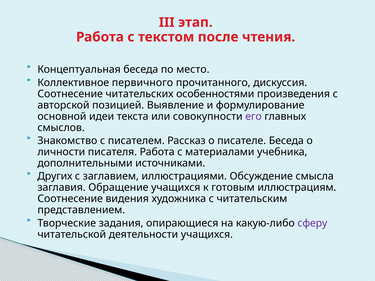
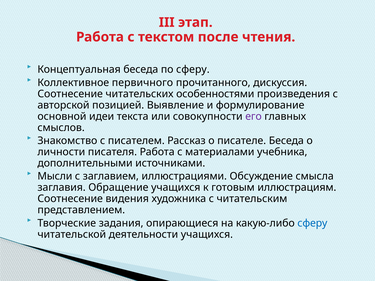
по место: место -> сферу (193, 70)
Других: Других -> Мысли (55, 176)
сферу colour: purple -> blue (312, 223)
